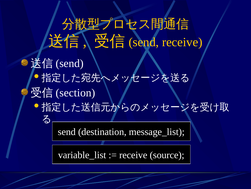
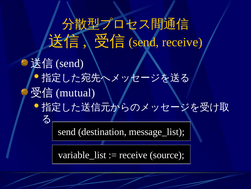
section: section -> mutual (76, 92)
